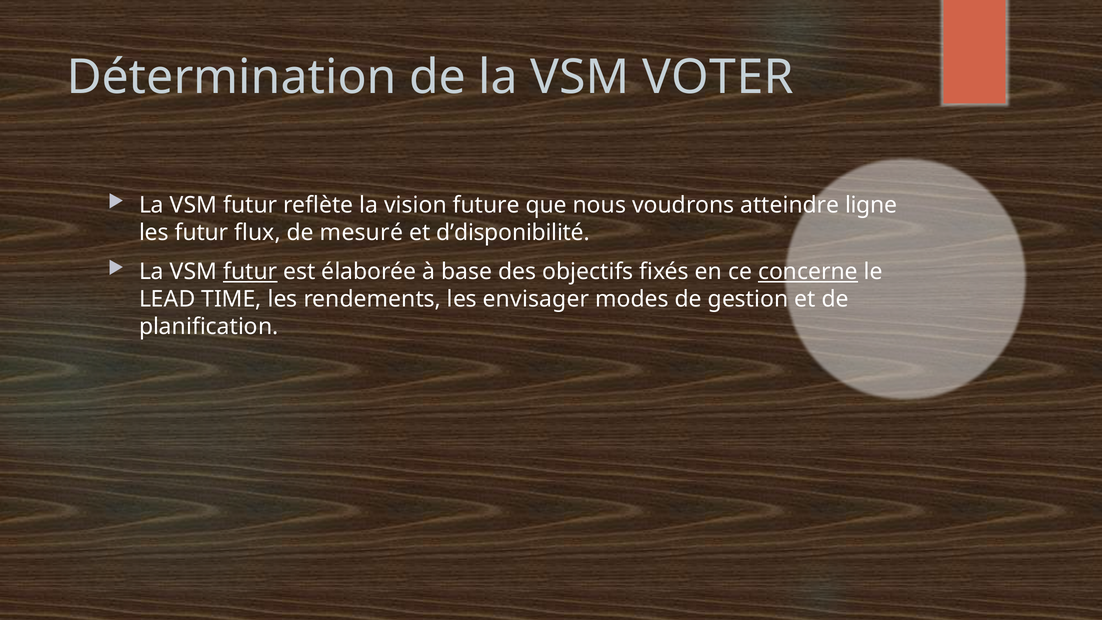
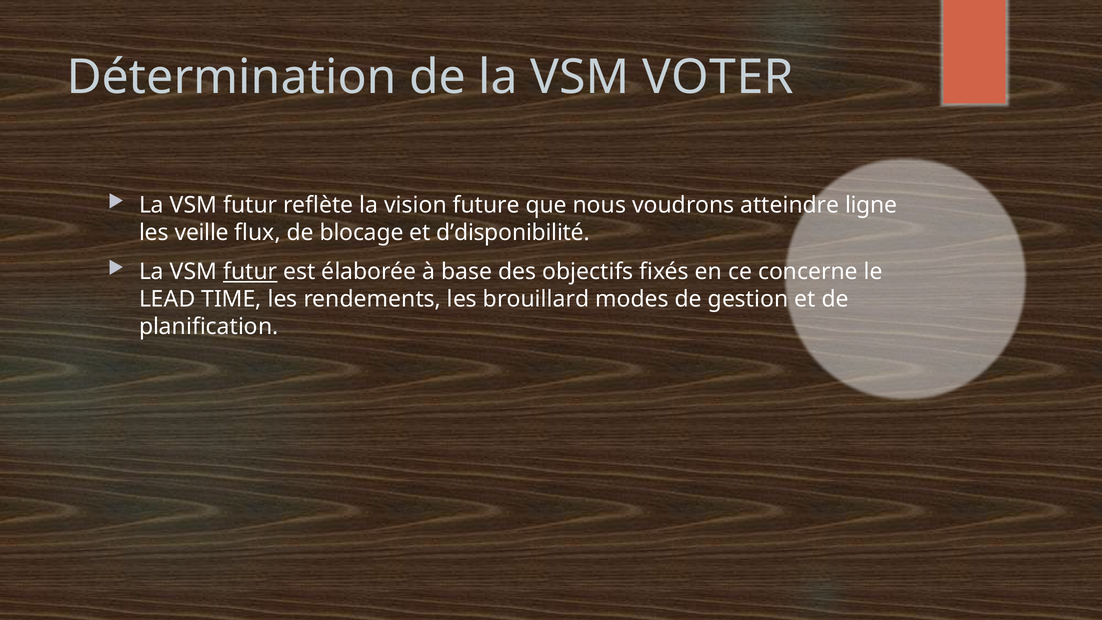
les futur: futur -> veille (202, 233)
mesuré: mesuré -> blocage (362, 233)
concerne underline: present -> none (808, 272)
envisager: envisager -> brouillard (536, 299)
